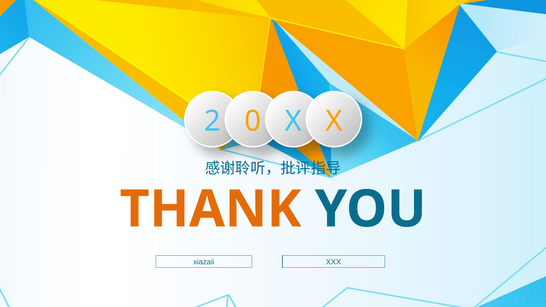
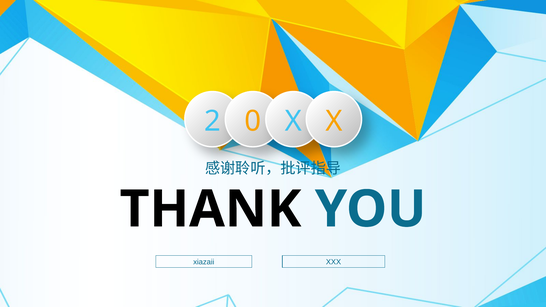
THANK colour: orange -> black (211, 209)
